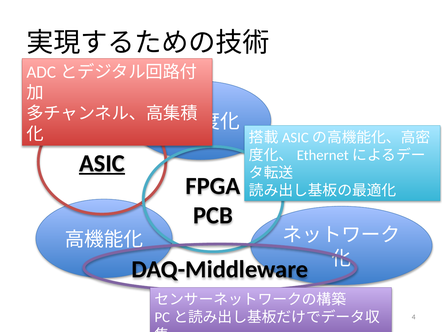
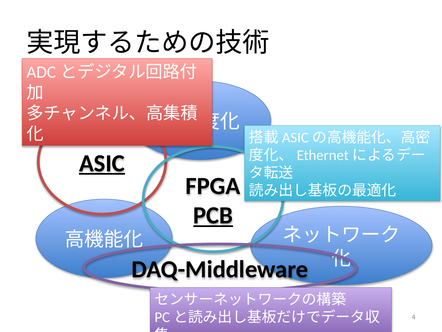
PCB underline: none -> present (213, 215)
